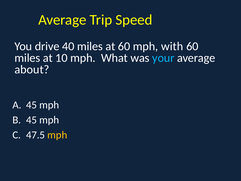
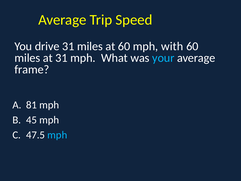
drive 40: 40 -> 31 (68, 46)
at 10: 10 -> 31 (62, 58)
about: about -> frame (32, 69)
45: 45 -> 81 (31, 105)
mph colour: yellow -> light blue (57, 135)
